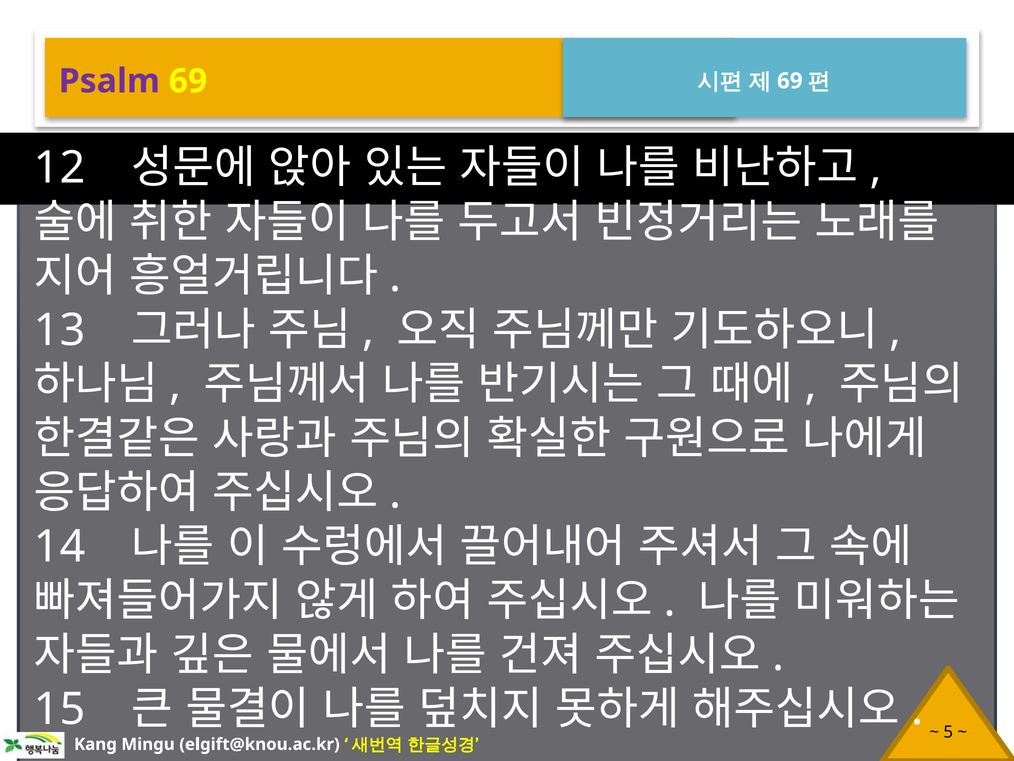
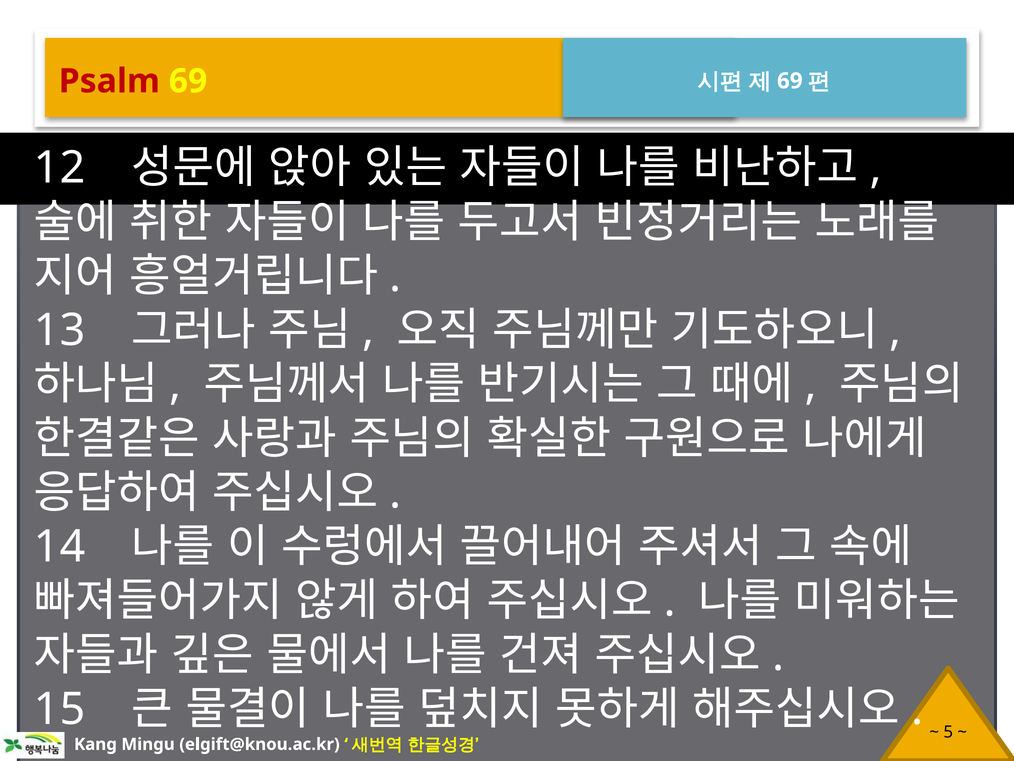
Psalm colour: purple -> red (109, 81)
